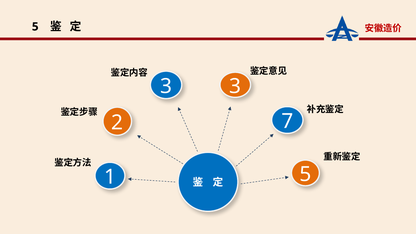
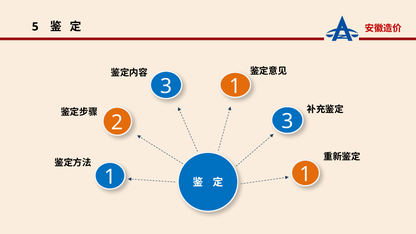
3 3: 3 -> 1 (235, 86)
2 7: 7 -> 3 (287, 121)
5: 5 -> 1 (305, 174)
